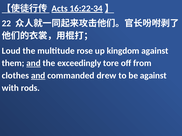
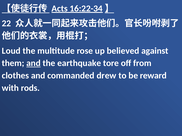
kingdom: kingdom -> believed (123, 51)
exceedingly: exceedingly -> earthquake (79, 63)
and underline: present -> none (38, 76)
be against: against -> reward (153, 76)
